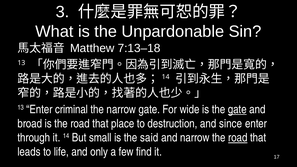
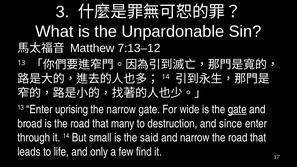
7:13–18: 7:13–18 -> 7:13–12 (139, 48)
criminal: criminal -> uprising (72, 109)
place: place -> many (123, 124)
road underline: present -> none (238, 138)
